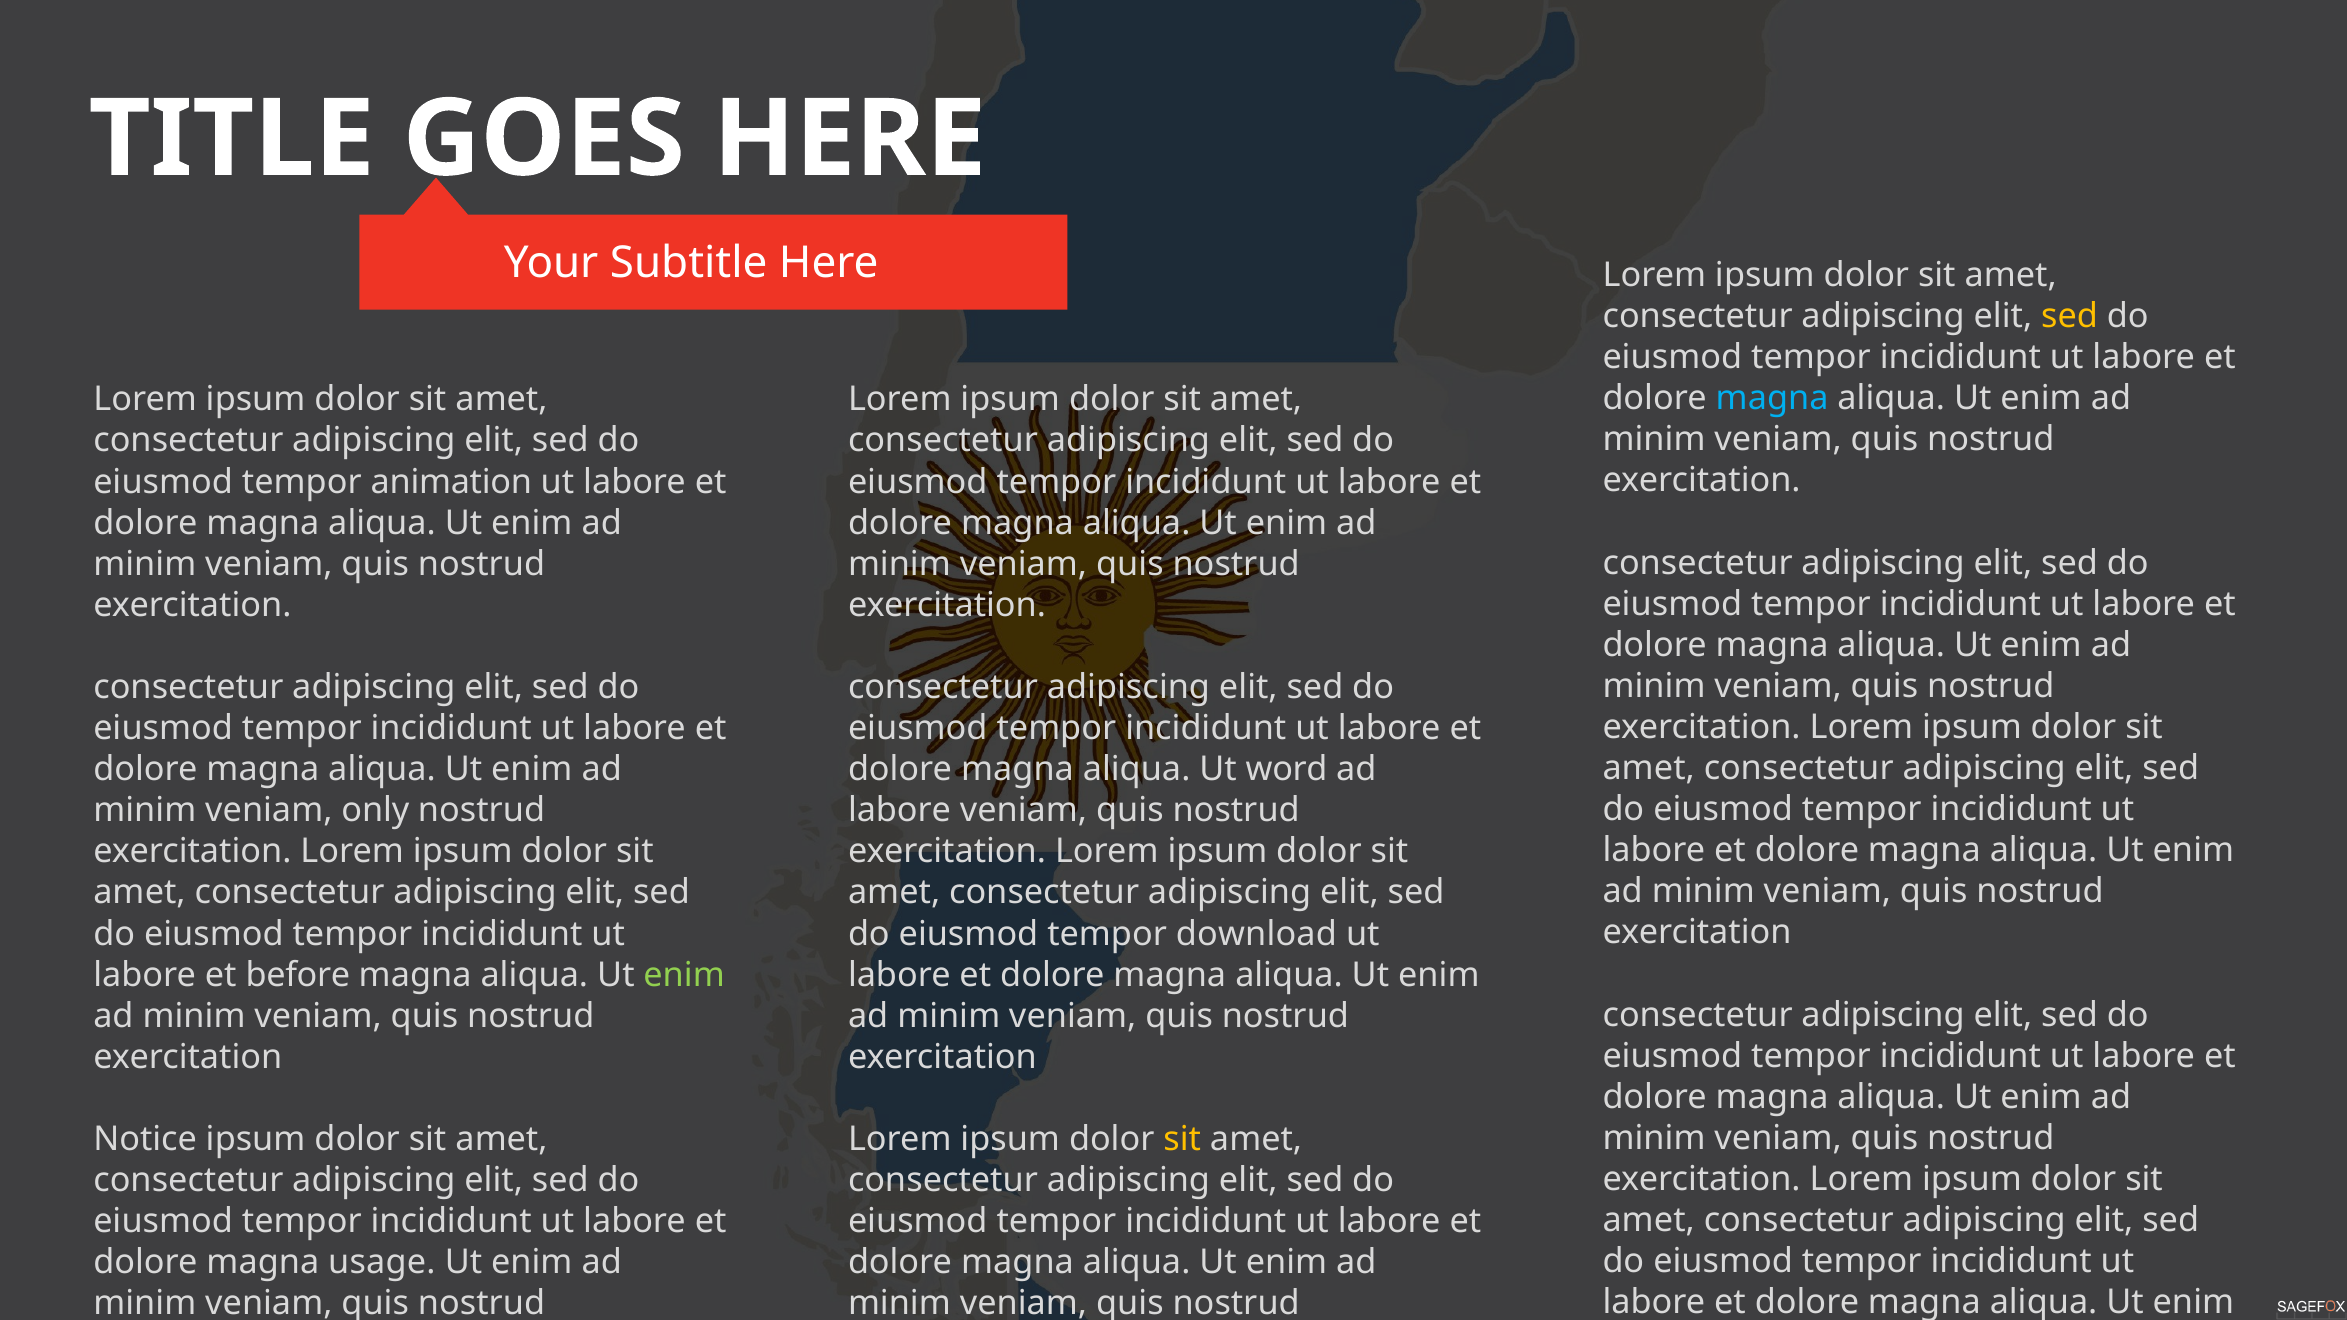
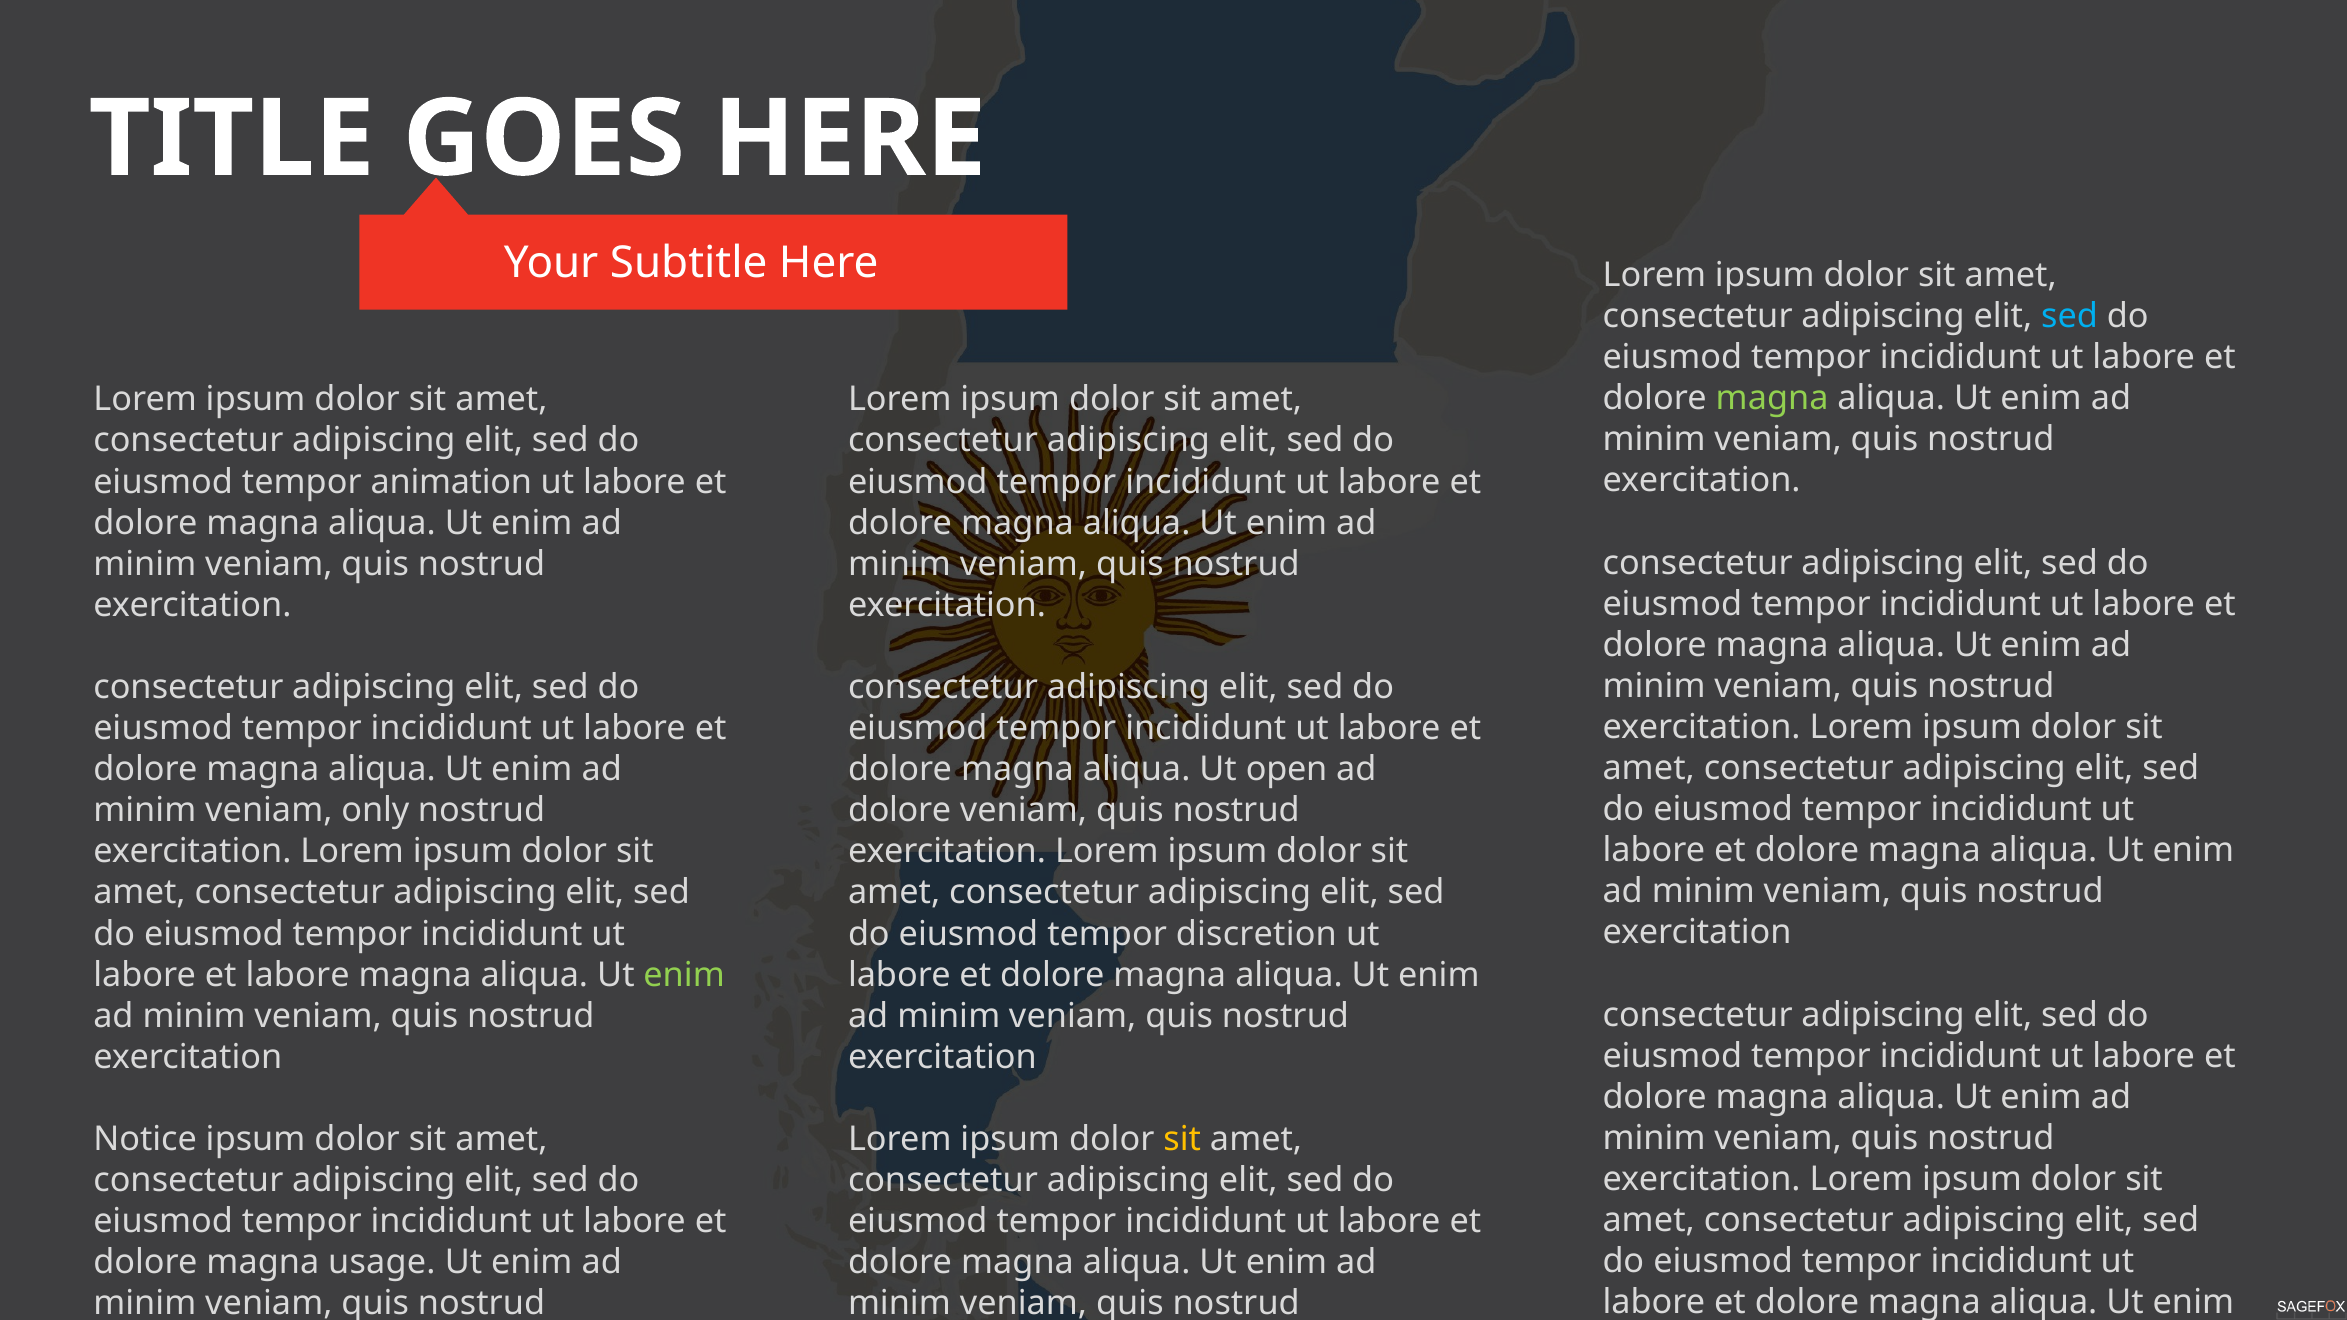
sed colour: yellow -> light blue (2070, 316)
magna colour: light blue -> light green (1772, 398)
word: word -> open (1287, 770)
labore: labore -> dolore (900, 811)
download: download -> discretion (1256, 934)
et before: before -> labore (298, 975)
